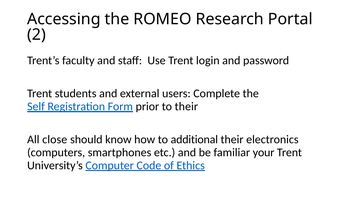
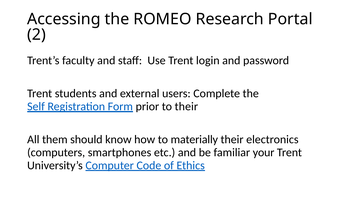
close: close -> them (55, 140)
additional: additional -> materially (194, 140)
